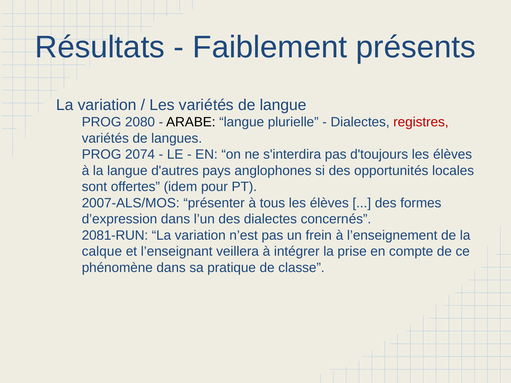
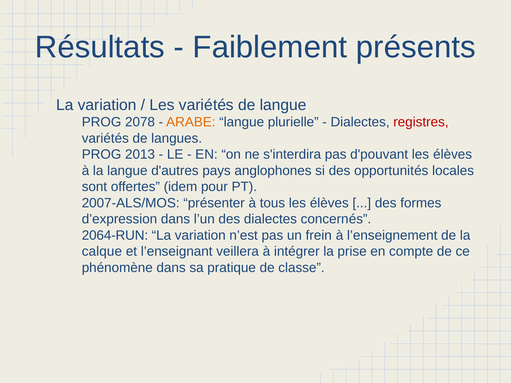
2080: 2080 -> 2078 (140, 122)
ARABE colour: black -> orange (191, 122)
2074: 2074 -> 2013 (140, 155)
d'toujours: d'toujours -> d'pouvant (379, 155)
2081-RUN: 2081-RUN -> 2064-RUN (115, 236)
